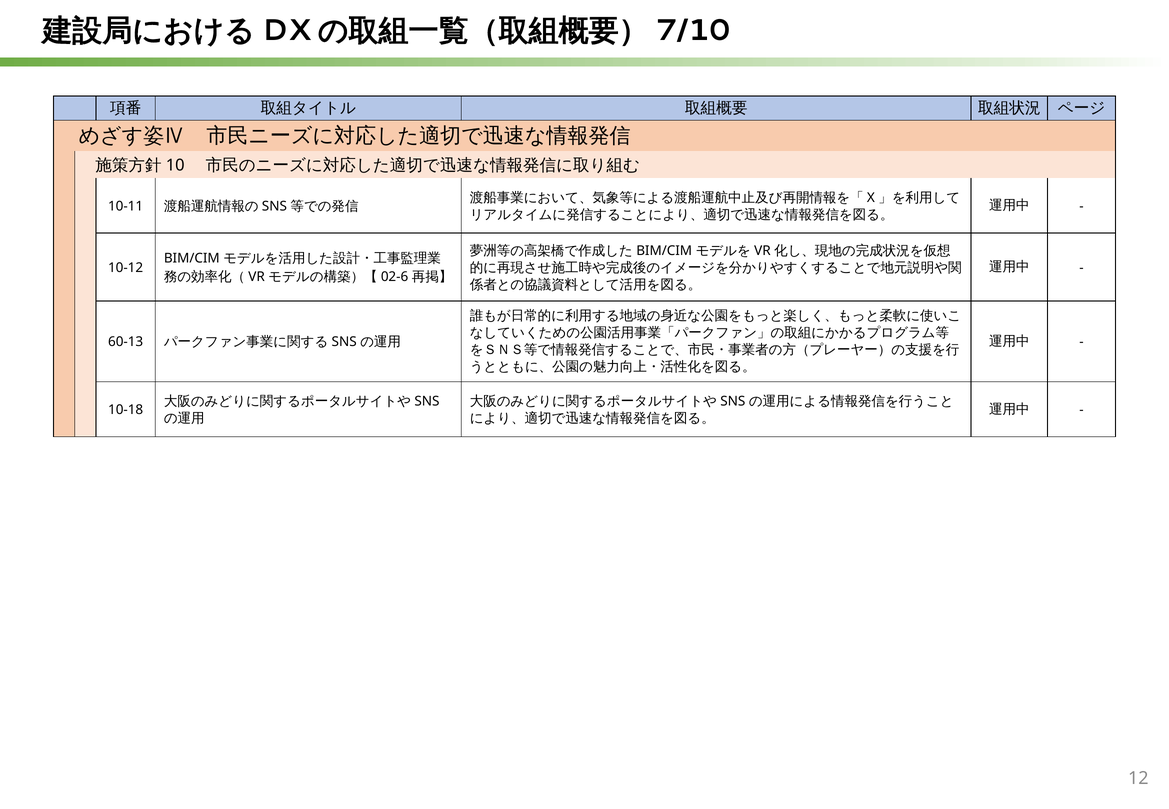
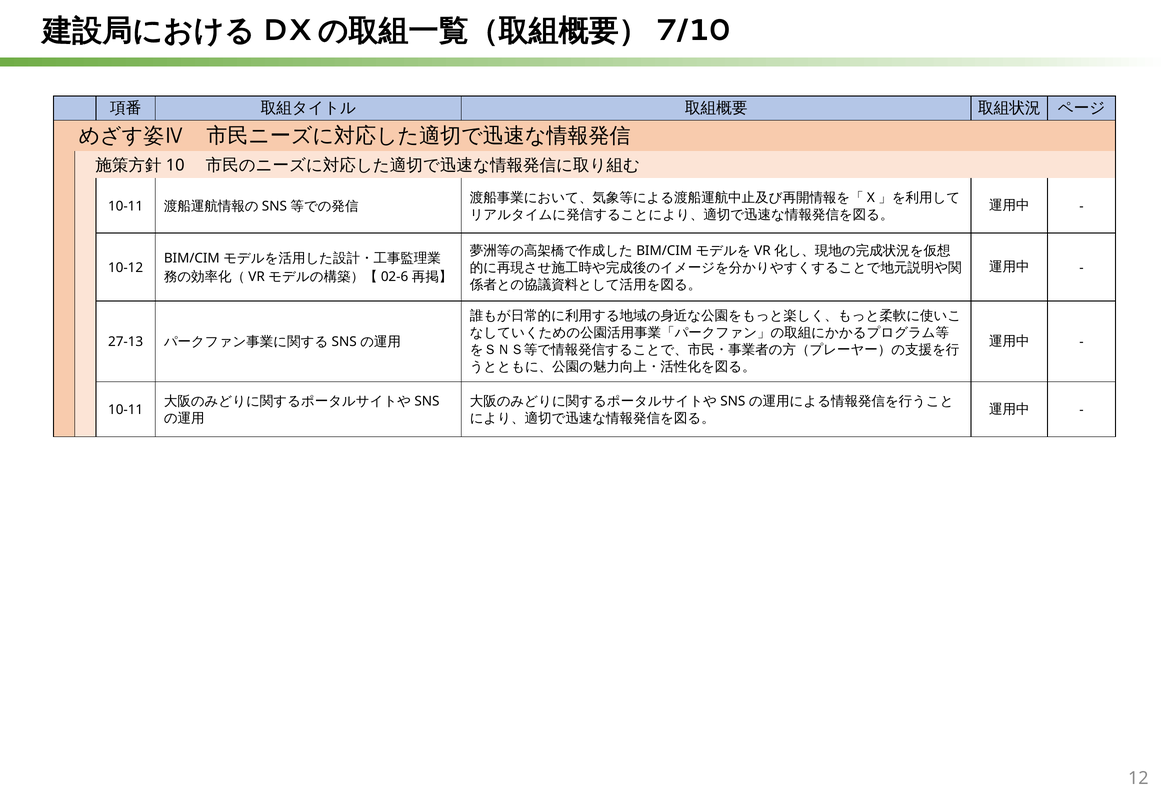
60-13: 60-13 -> 27-13 (126, 342)
10-18: 10-18 -> 10-11 (126, 410)
